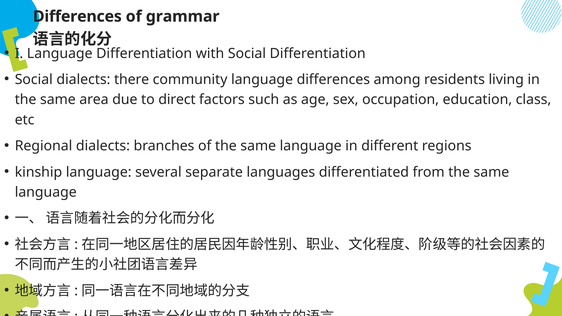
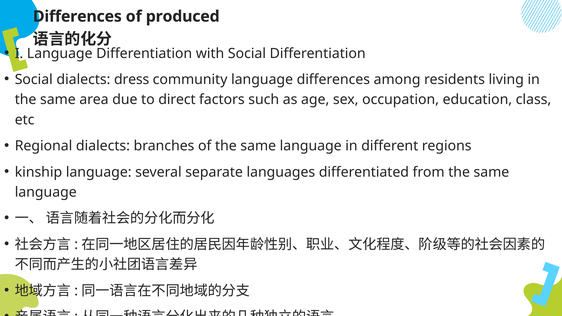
grammar: grammar -> produced (183, 16)
there: there -> dress (132, 79)
